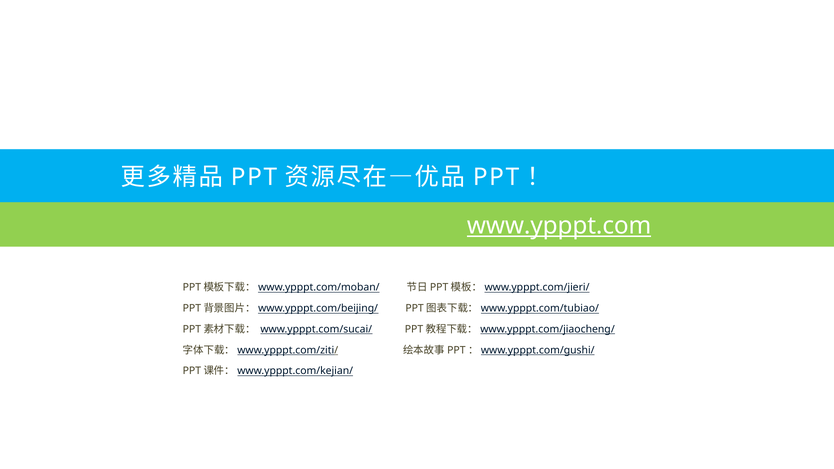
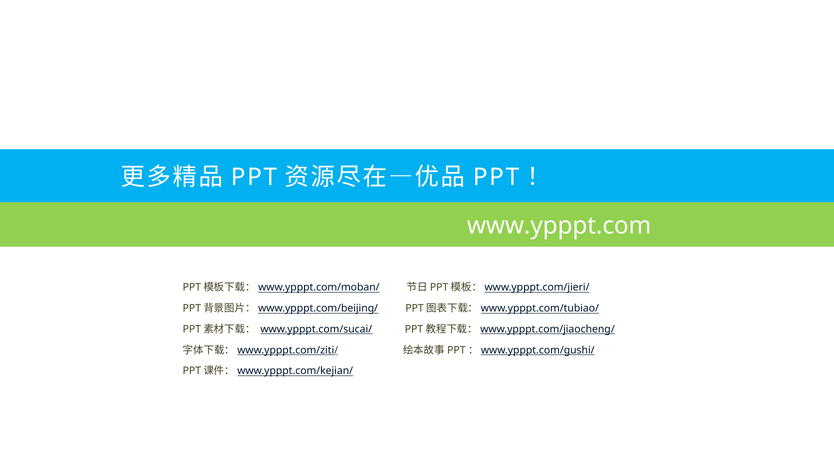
www.ypppt.com underline: present -> none (559, 226)
